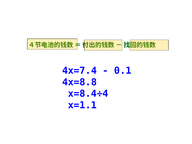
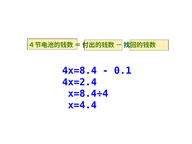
4x=7.4: 4x=7.4 -> 4x=8.4 (79, 71)
4x=8.8: 4x=8.8 -> 4x=2.4 (79, 82)
x=1.1: x=1.1 -> x=4.4 (82, 105)
